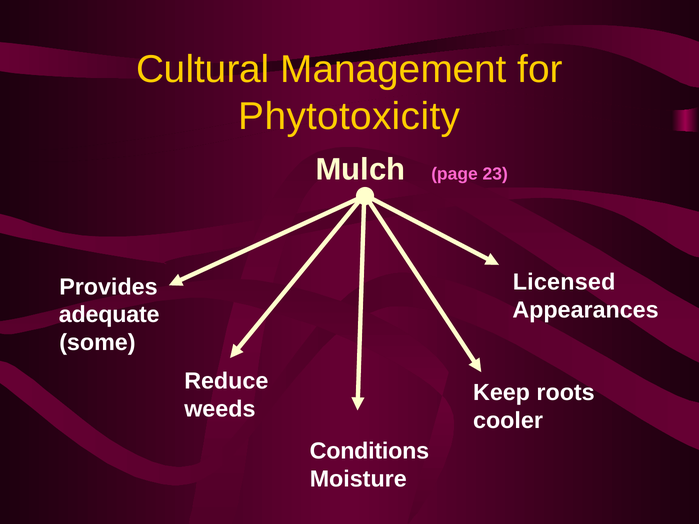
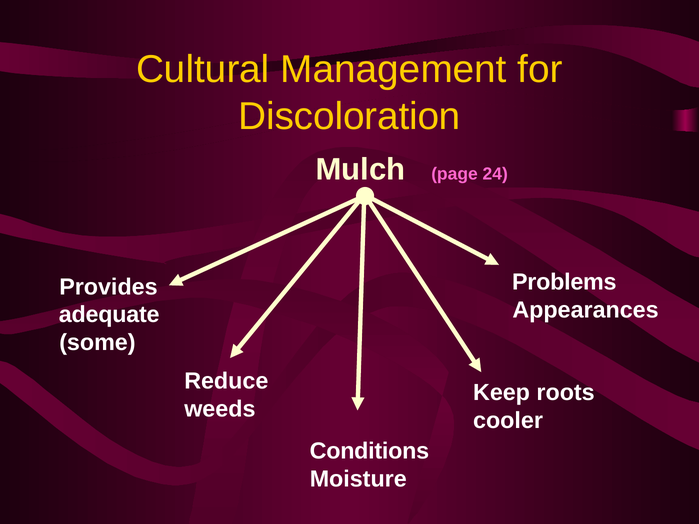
Phytotoxicity: Phytotoxicity -> Discoloration (350, 116)
23: 23 -> 24 (495, 174)
Licensed: Licensed -> Problems (564, 282)
